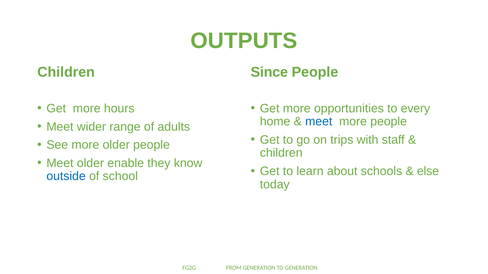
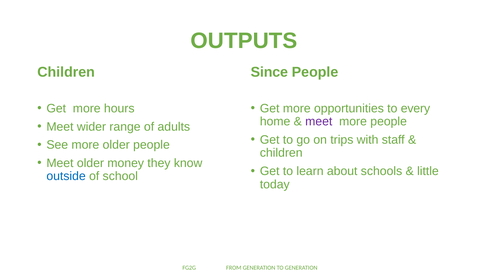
meet colour: blue -> purple (319, 122)
enable: enable -> money (126, 163)
else: else -> little (428, 171)
